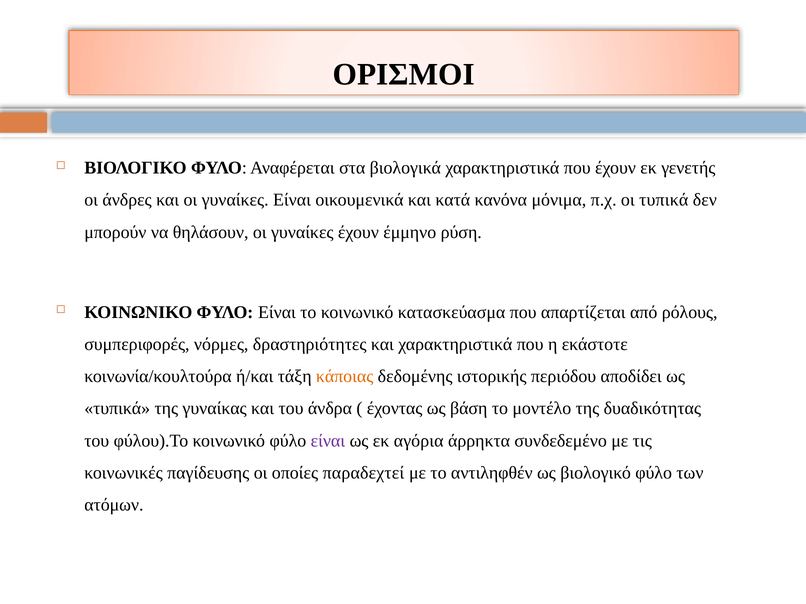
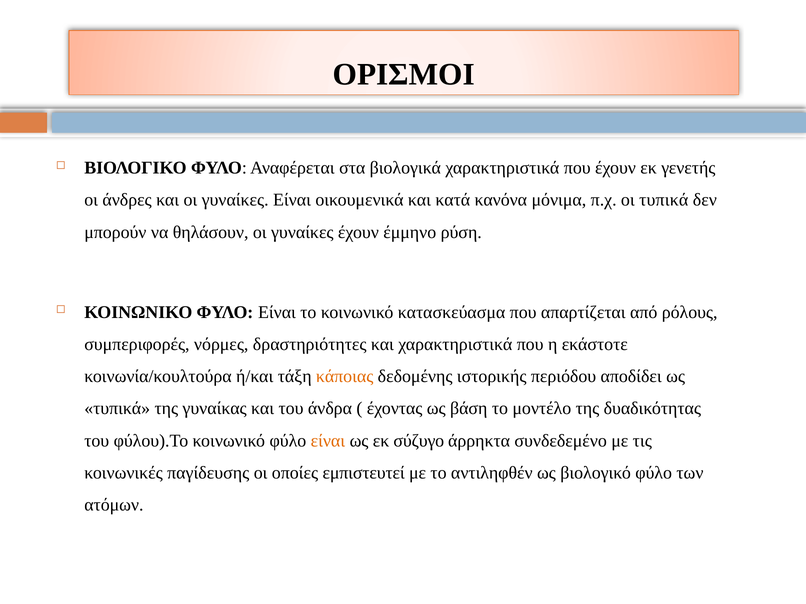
είναι colour: purple -> orange (328, 441)
αγόρια: αγόρια -> σύζυγο (419, 441)
παραδεχτεί: παραδεχτεί -> εμπιστευτεί (364, 473)
